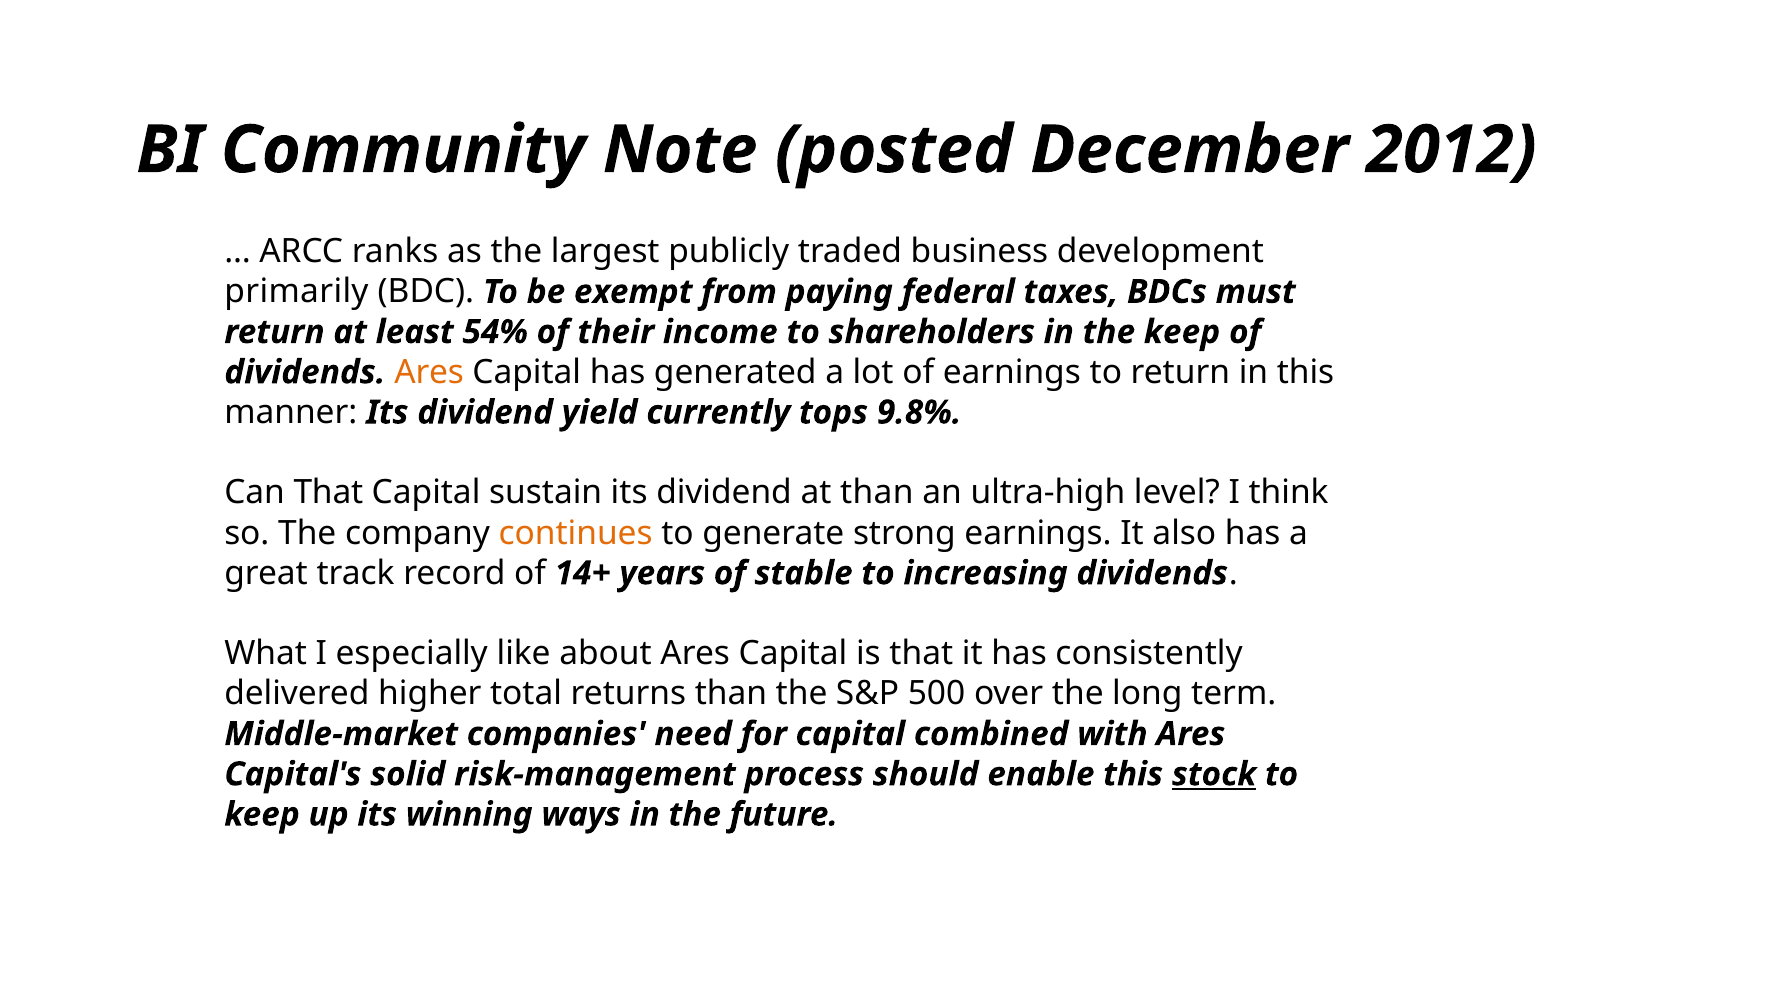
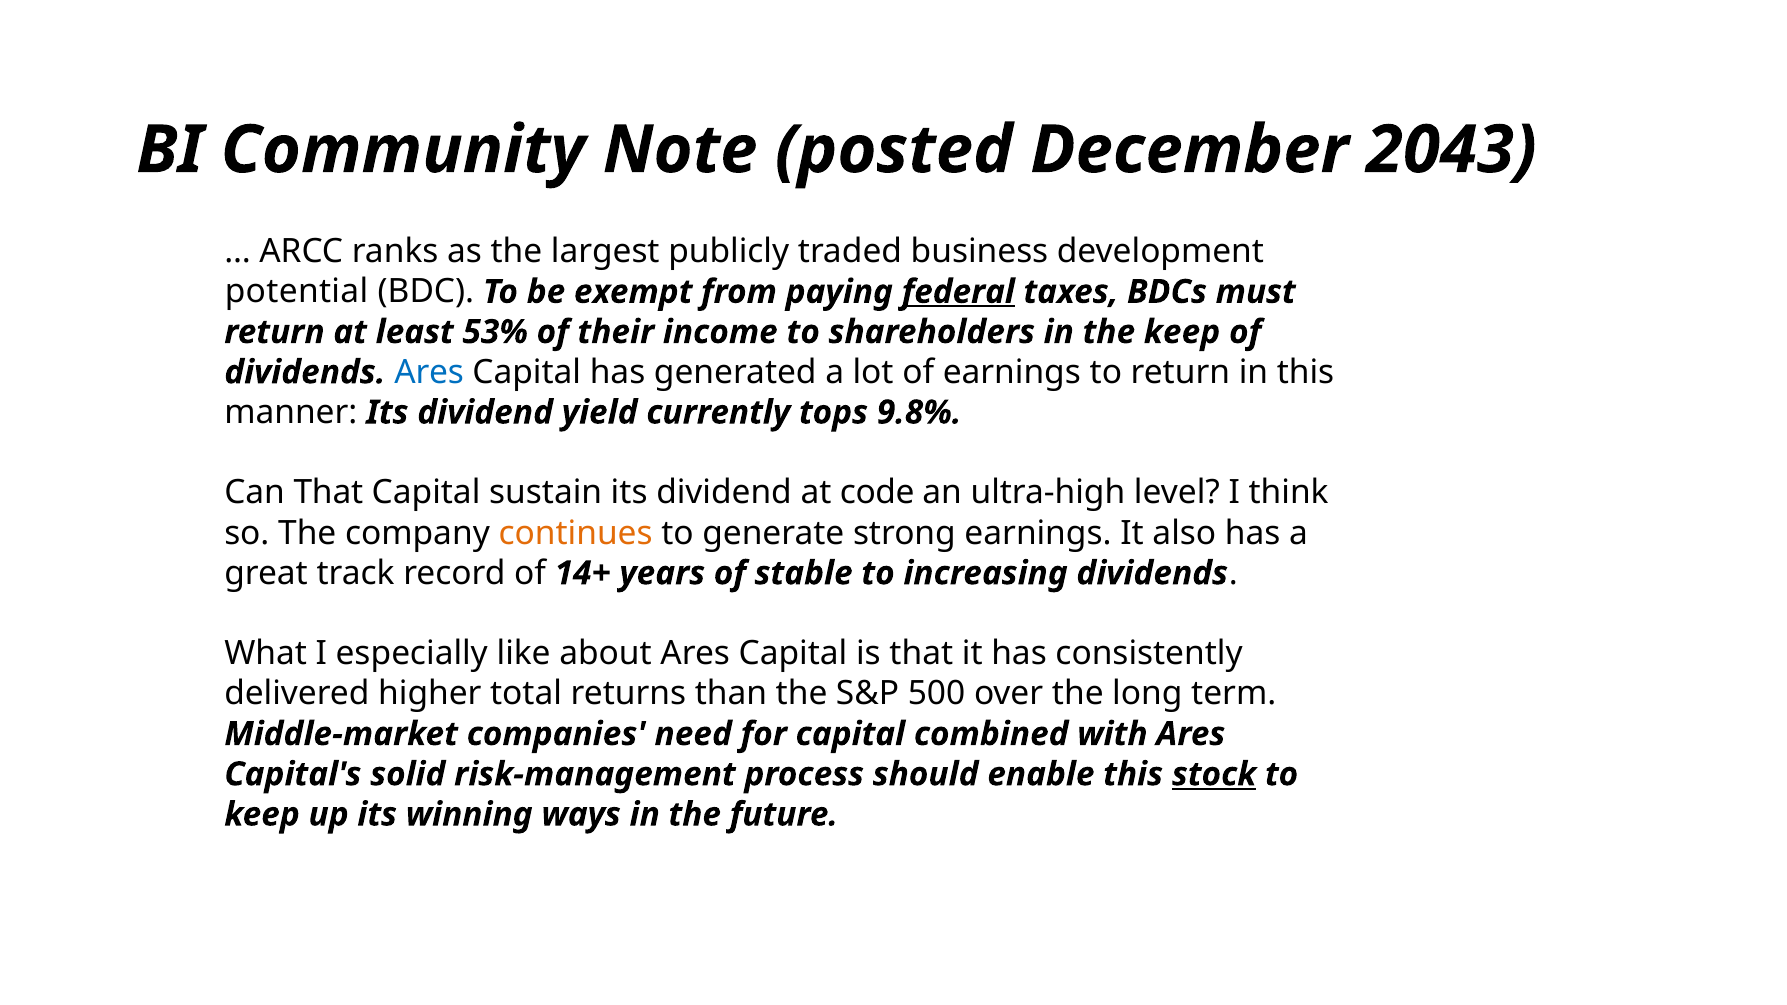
2012: 2012 -> 2043 (1451, 150)
primarily: primarily -> potential (297, 292)
federal underline: none -> present (958, 292)
54%: 54% -> 53% (495, 332)
Ares colour: orange -> blue (429, 372)
at than: than -> code (877, 493)
